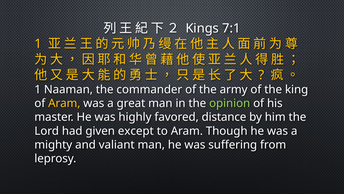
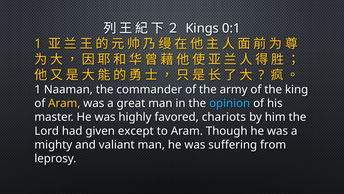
7:1: 7:1 -> 0:1 (231, 28)
opinion colour: light green -> light blue (230, 103)
distance: distance -> chariots (224, 117)
